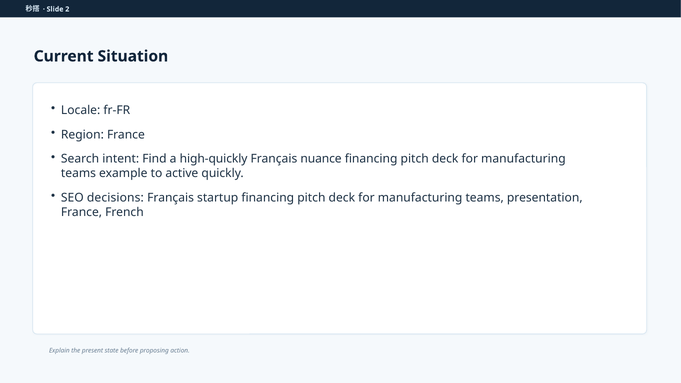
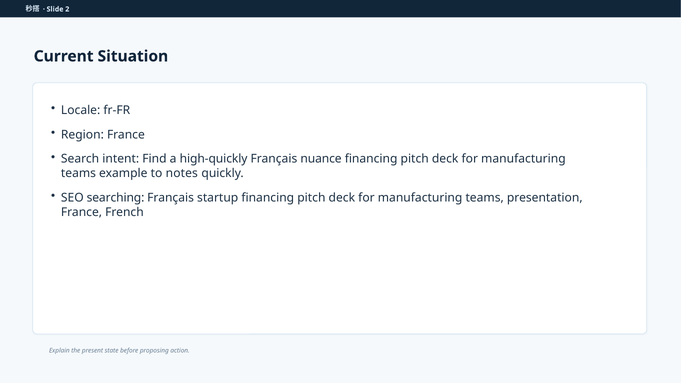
active: active -> notes (182, 174)
decisions: decisions -> searching (116, 198)
